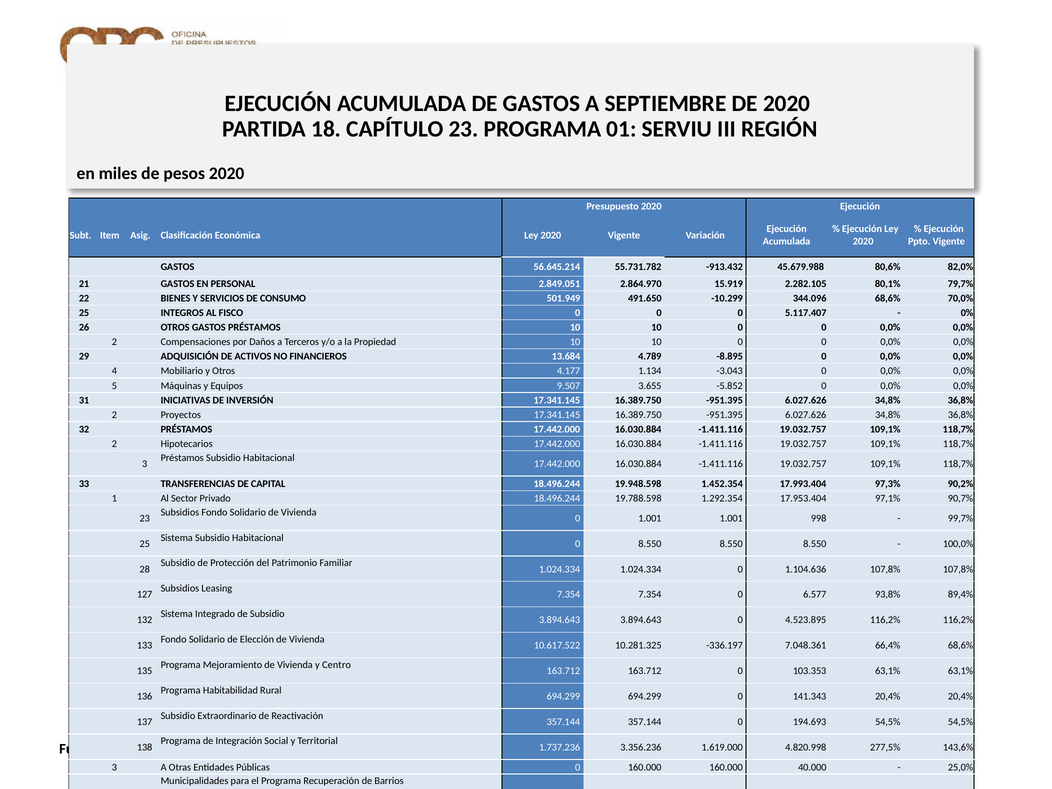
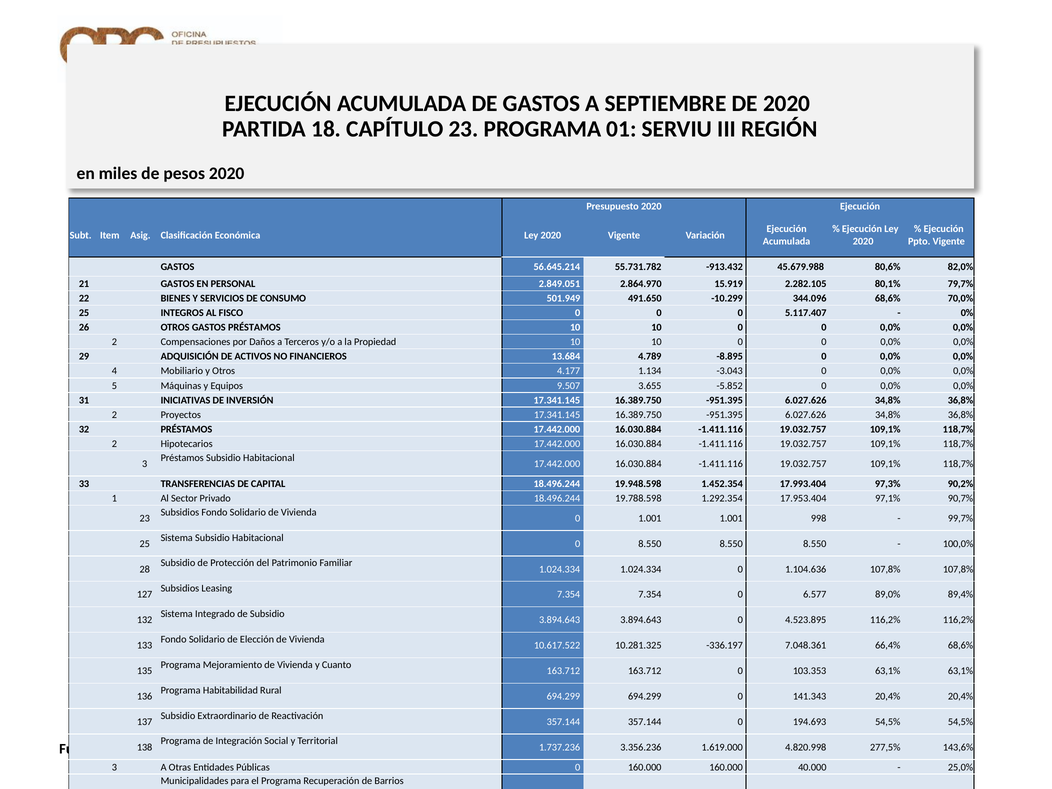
93,8%: 93,8% -> 89,0% (888, 595)
y Centro: Centro -> Cuanto (337, 665)
